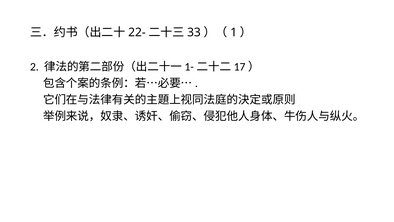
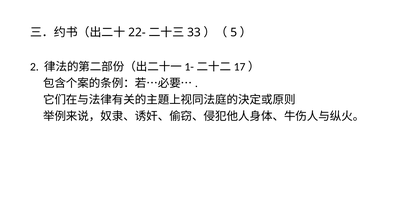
1: 1 -> 5 (234, 32)
